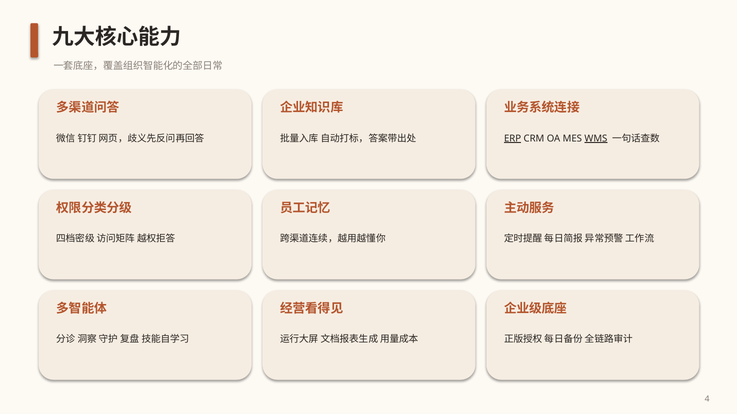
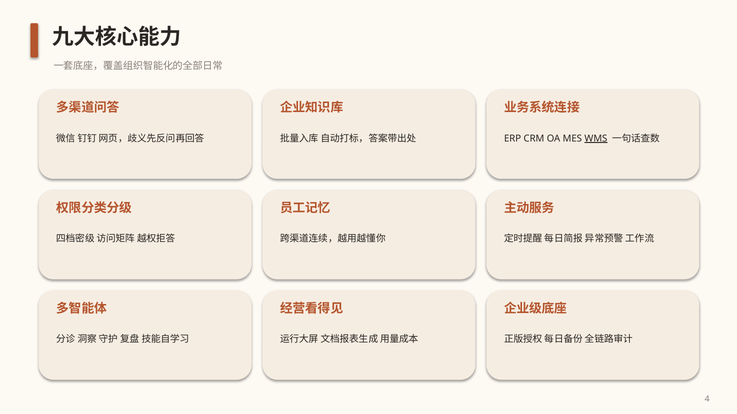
ERP underline: present -> none (513, 139)
